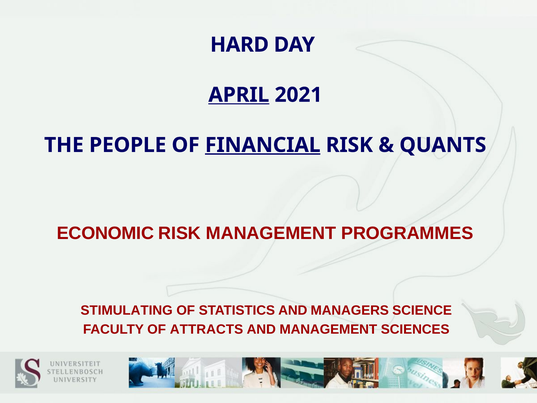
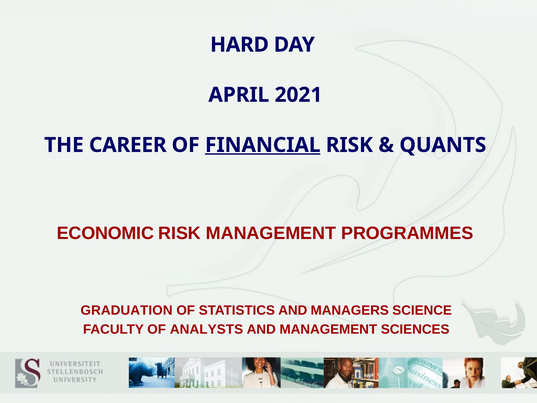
APRIL underline: present -> none (239, 95)
PEOPLE: PEOPLE -> CAREER (128, 145)
STIMULATING: STIMULATING -> GRADUATION (127, 310)
ATTRACTS: ATTRACTS -> ANALYSTS (207, 329)
